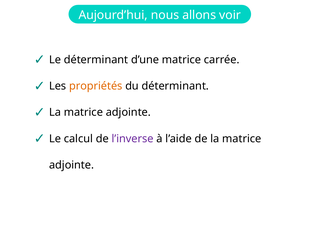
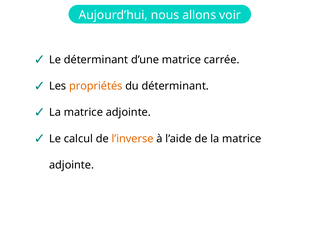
l’inverse colour: purple -> orange (133, 139)
